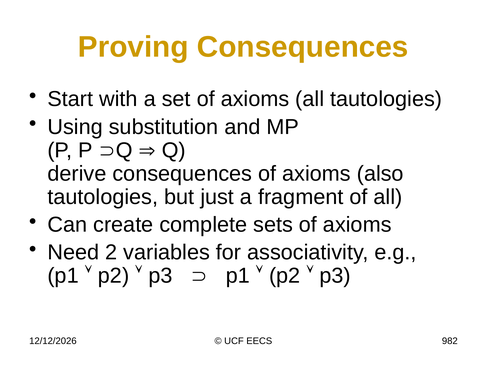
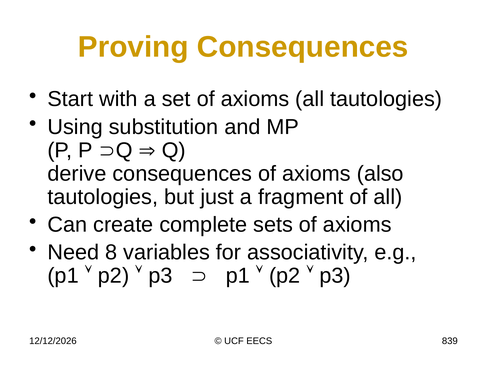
2: 2 -> 8 (111, 253)
982: 982 -> 839 (450, 341)
